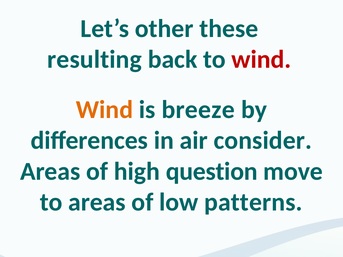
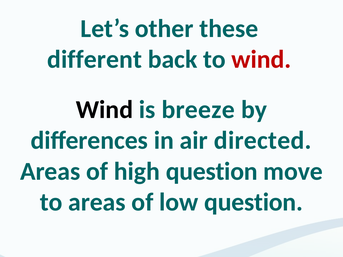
resulting: resulting -> different (95, 60)
Wind colour: orange -> black (104, 110)
consider: consider -> directed (263, 141)
low patterns: patterns -> question (254, 202)
